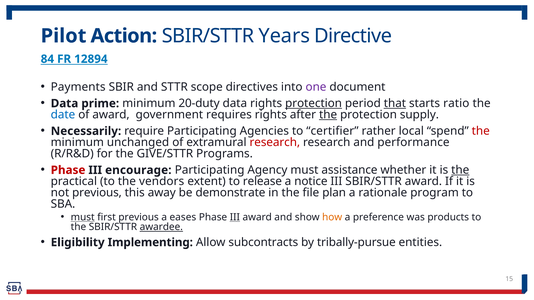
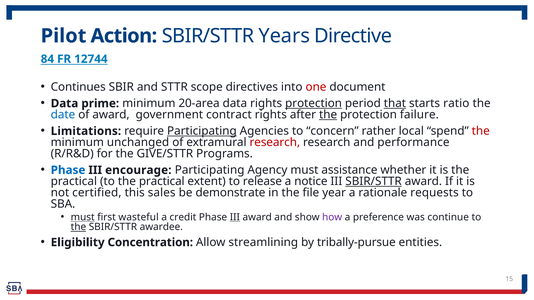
12894: 12894 -> 12744 (91, 59)
Payments: Payments -> Continues (78, 87)
one colour: purple -> red (316, 87)
20-duty: 20-duty -> 20-area (199, 104)
requires: requires -> contract (229, 115)
supply: supply -> failure (419, 115)
Necessarily: Necessarily -> Limitations (86, 131)
Participating underline: none -> present (202, 131)
certifier: certifier -> concern (332, 131)
Phase colour: red -> blue (68, 170)
the underline: present -> none (460, 170)
to the vendors: vendors -> practical (162, 182)
SBIR/STTR underline: none -> present (374, 182)
not previous: previous -> certified (97, 193)
away: away -> sales (162, 193)
plan: plan -> year (334, 193)
program: program -> requests (434, 193)
first previous: previous -> wasteful (139, 217)
eases: eases -> credit (183, 217)
how colour: orange -> purple (332, 217)
products: products -> continue (448, 217)
the underline: none -> present (78, 227)
awardee underline: present -> none (161, 227)
Implementing: Implementing -> Concentration (150, 243)
subcontracts: subcontracts -> streamlining (263, 243)
